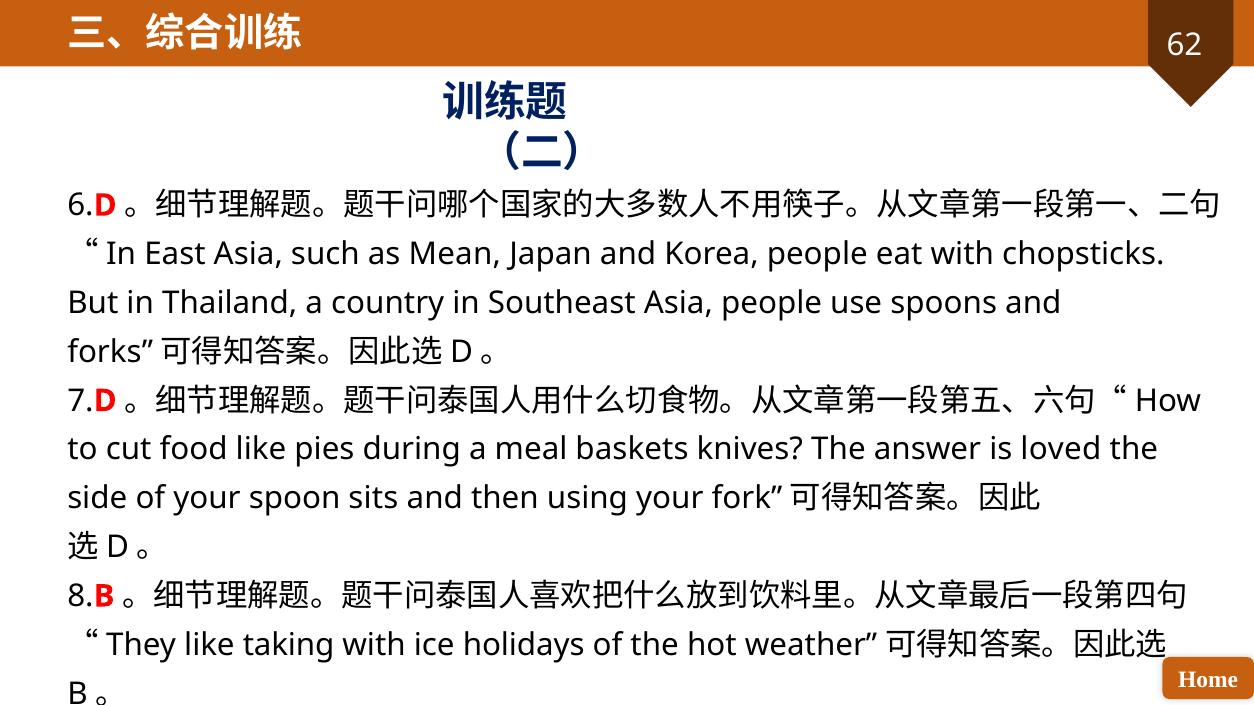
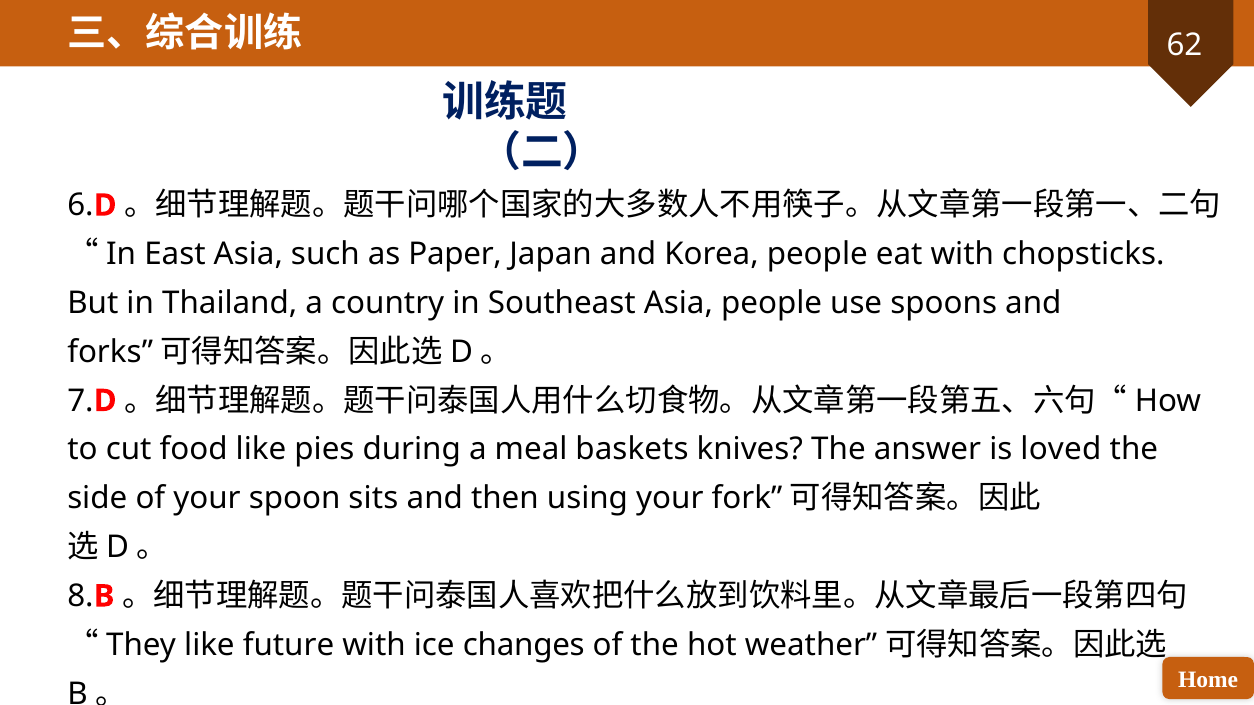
Mean: Mean -> Paper (455, 254)
taking: taking -> future (289, 645)
holidays: holidays -> changes (524, 645)
